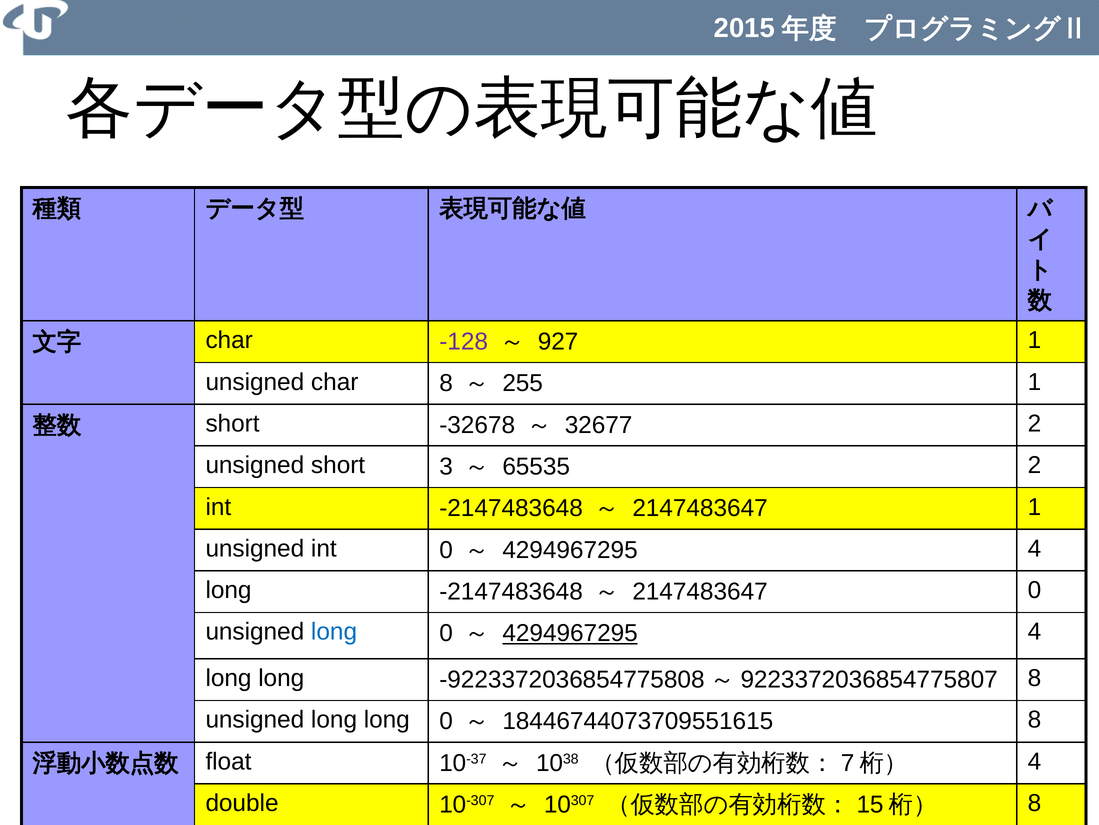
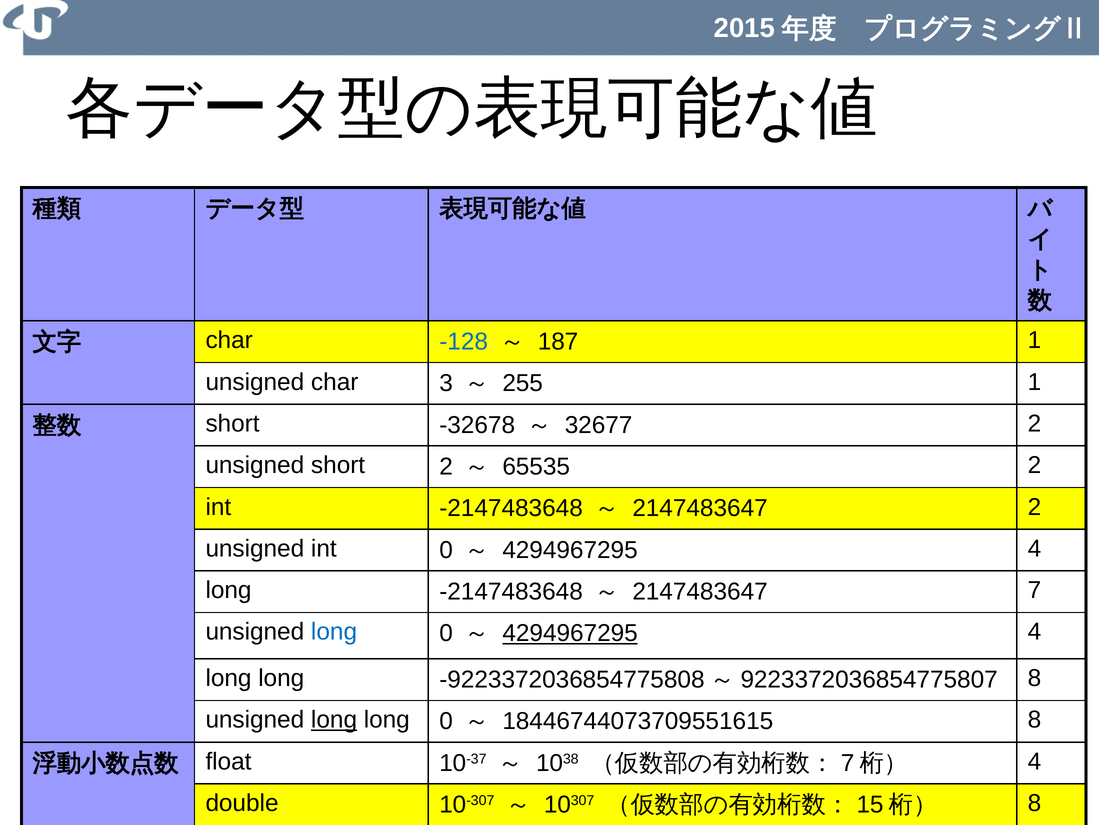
-128 colour: purple -> blue (464, 341)
927: 927 -> 187 (558, 341)
char 8: 8 -> 3 (446, 383)
short 3: 3 -> 2 (446, 466)
2147483647 1: 1 -> 2 (1034, 506)
2147483647 0: 0 -> 7 (1034, 590)
long underline: none -> present (334, 719)
